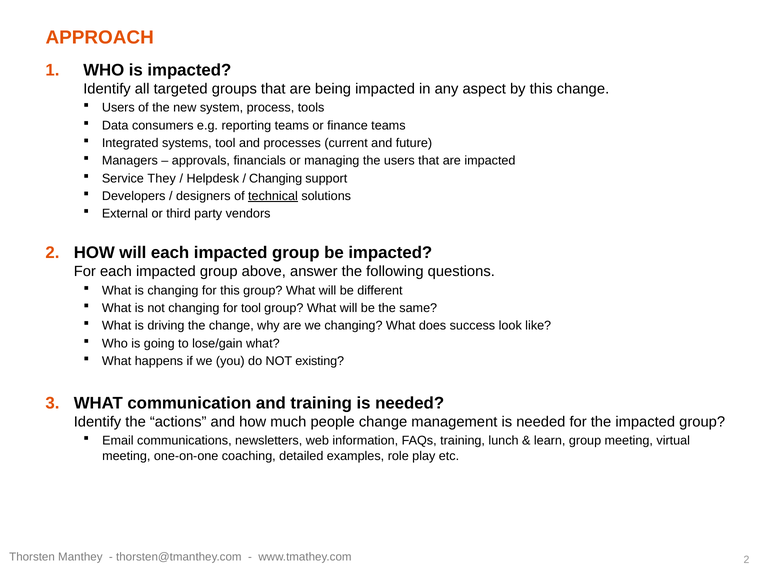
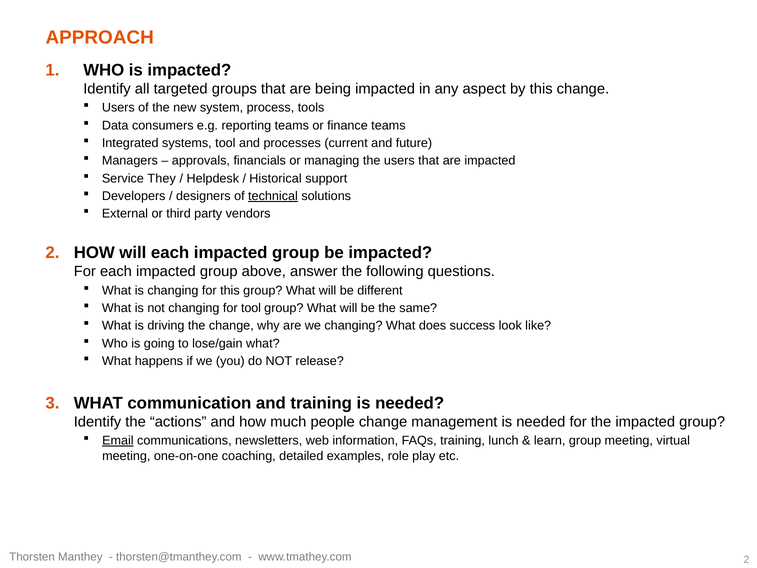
Changing: Changing -> Historical (276, 178)
existing: existing -> release (320, 361)
Email underline: none -> present (118, 441)
